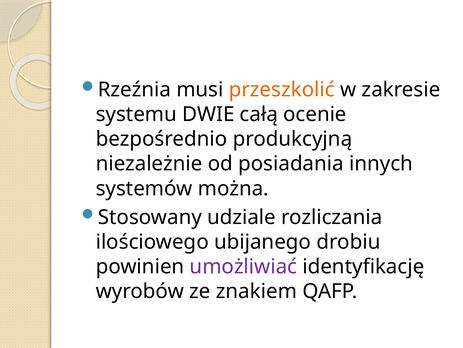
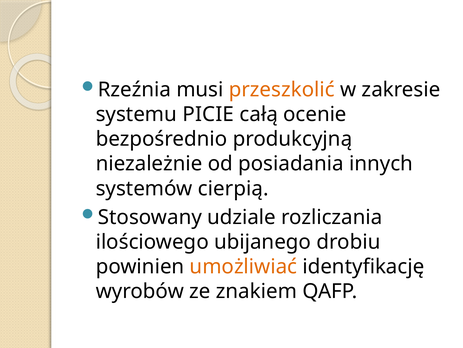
DWIE: DWIE -> PICIE (208, 114)
można: można -> cierpią (233, 188)
umożliwiać colour: purple -> orange (243, 266)
